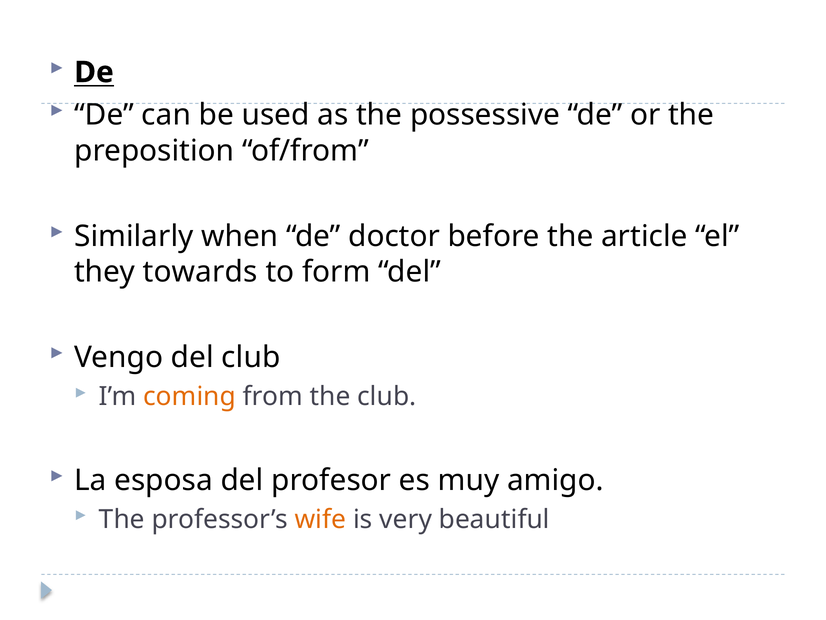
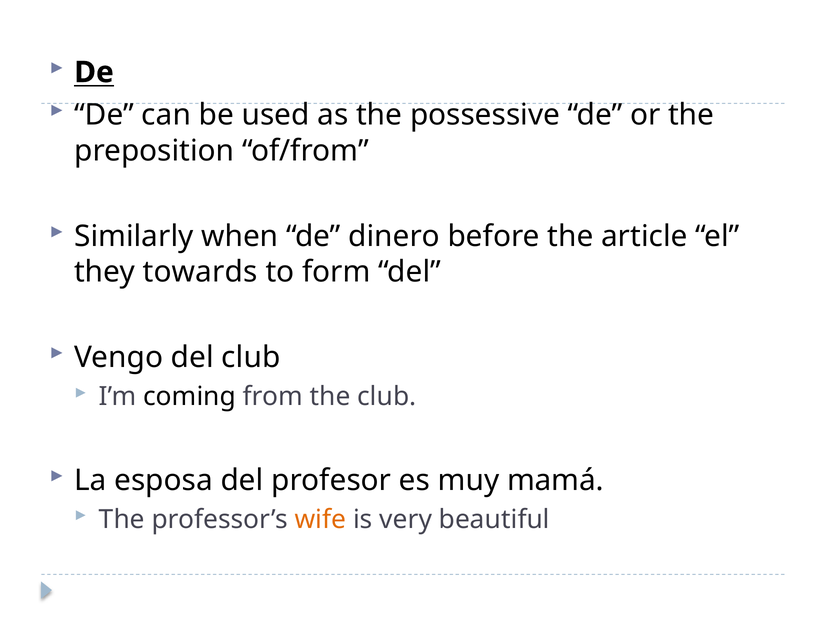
doctor: doctor -> dinero (394, 236)
coming colour: orange -> black (190, 396)
amigo: amigo -> mamá (555, 480)
